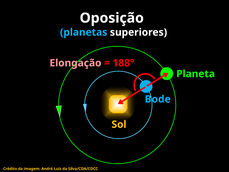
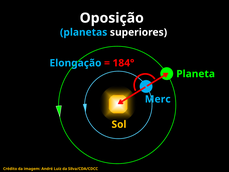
Elongação colour: pink -> light blue (75, 63)
188°: 188° -> 184° (123, 63)
Bode: Bode -> Merc (158, 99)
